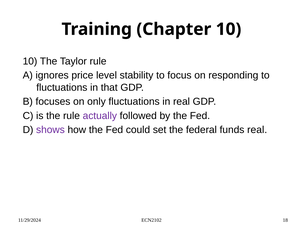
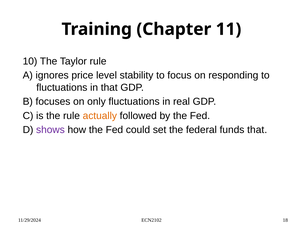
Chapter 10: 10 -> 11 (229, 29)
actually colour: purple -> orange (100, 116)
funds real: real -> that (257, 130)
